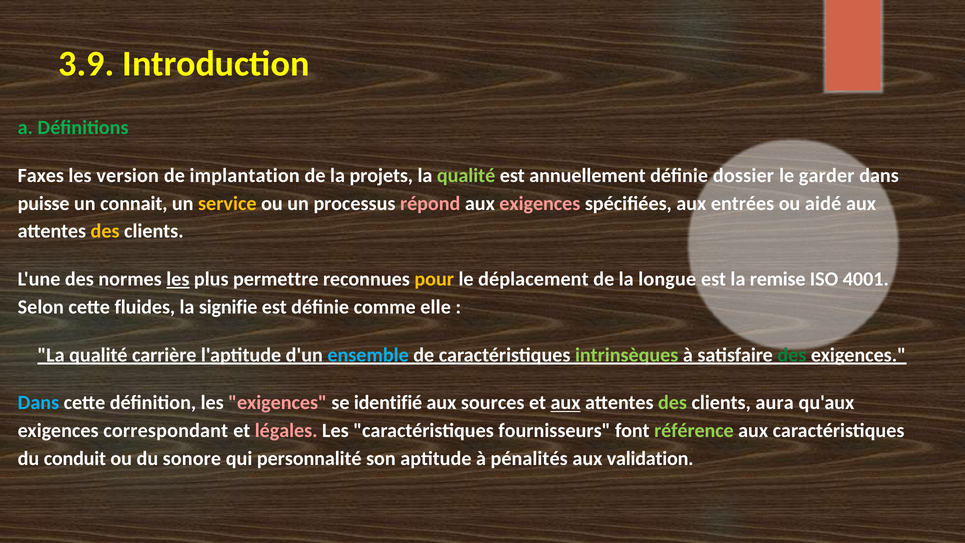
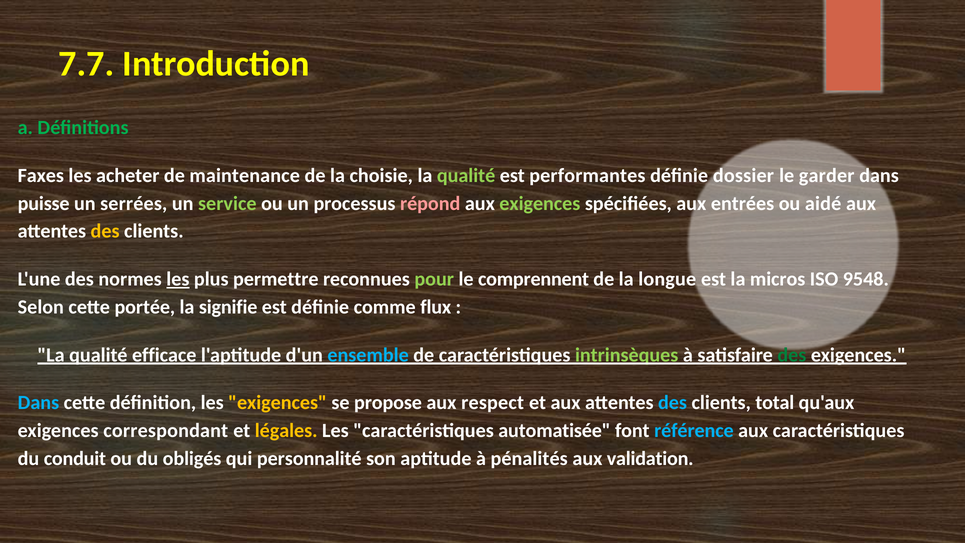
3.9: 3.9 -> 7.7 (86, 64)
version: version -> acheter (128, 176)
implantation: implantation -> maintenance (245, 176)
projets: projets -> choisie (381, 176)
annuellement: annuellement -> performantes (587, 176)
connait: connait -> serrées (134, 203)
service colour: yellow -> light green (227, 203)
exigences colour: pink -> light green (540, 203)
pour colour: yellow -> light green (434, 279)
déplacement: déplacement -> comprennent (534, 279)
remise: remise -> micros (778, 279)
4001: 4001 -> 9548 (866, 279)
fluides: fluides -> portée (145, 307)
elle: elle -> flux (436, 307)
carrière: carrière -> efficace (164, 355)
exigences colour: pink -> yellow (278, 403)
identifié: identifié -> propose (388, 403)
sources: sources -> respect (493, 403)
aux underline: present -> none (566, 403)
des colour: light green -> light blue (673, 403)
aura: aura -> total (775, 403)
légales colour: pink -> yellow (286, 430)
fournisseurs: fournisseurs -> automatisée (554, 430)
référence colour: light green -> light blue (694, 430)
sonore: sonore -> obligés (192, 458)
